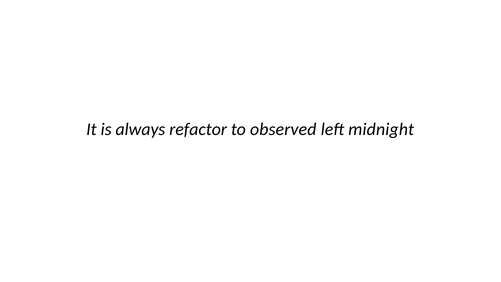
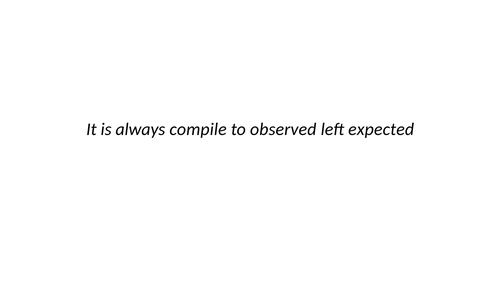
refactor: refactor -> compile (198, 129)
midnight: midnight -> expected (381, 129)
